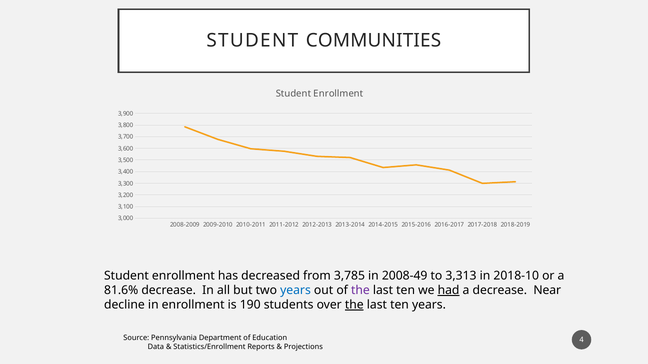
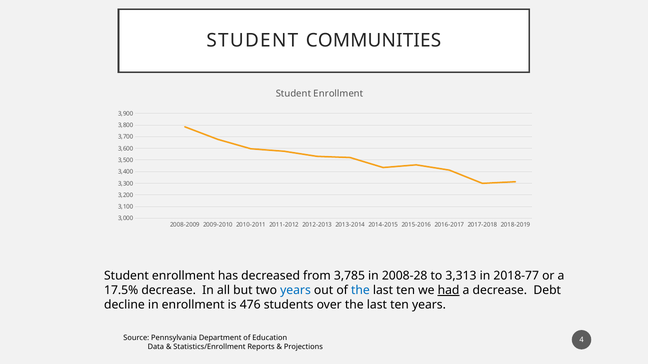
2008-49: 2008-49 -> 2008-28 (405, 276)
2018-10: 2018-10 -> 2018-77 (516, 276)
81.6%: 81.6% -> 17.5% (121, 291)
the colour: purple -> blue (360, 291)
Near: Near -> Debt (547, 291)
190: 190 -> 476 (250, 305)
the underline: present -> none (354, 305)
